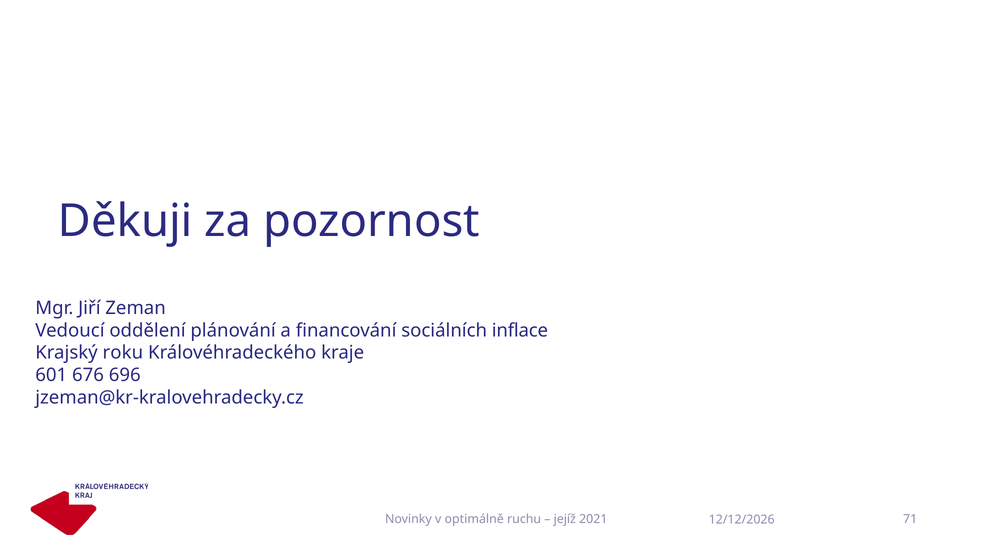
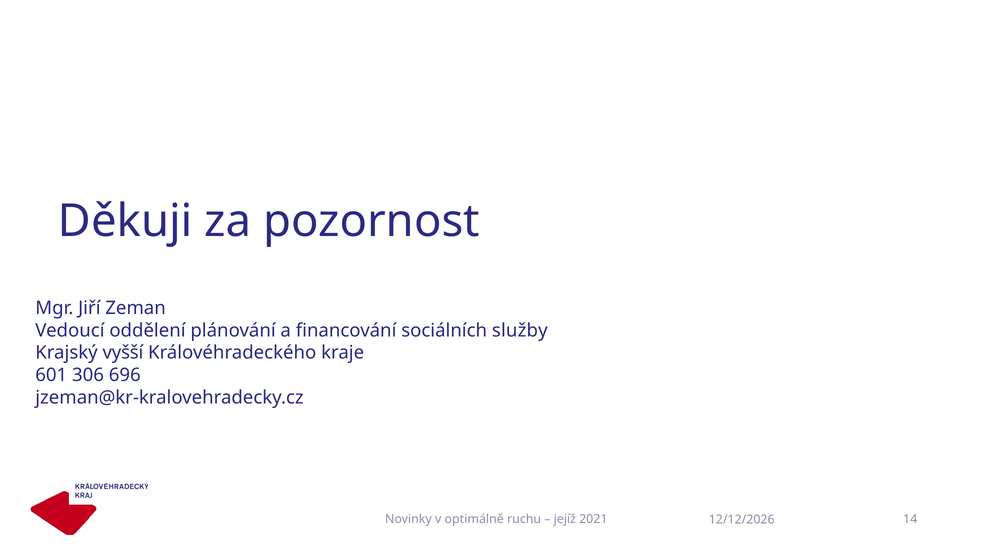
inflace: inflace -> služby (520, 330)
roku: roku -> vyšší (123, 353)
676: 676 -> 306 (88, 375)
71: 71 -> 14 (910, 519)
